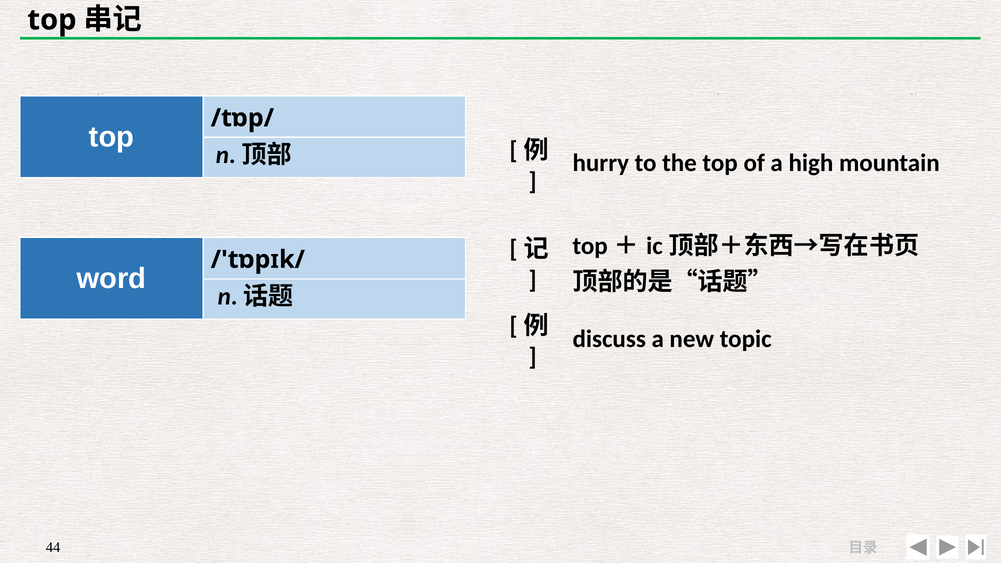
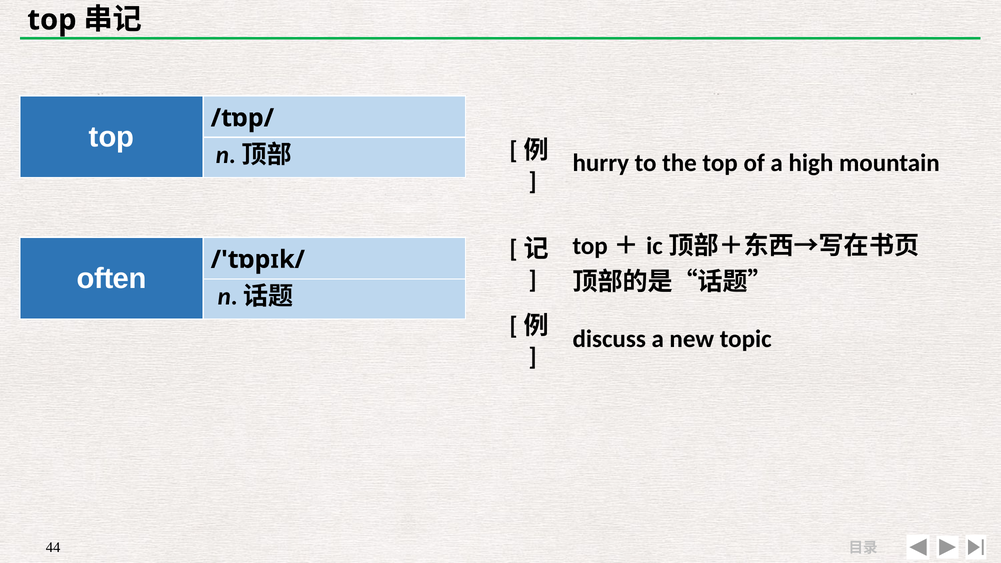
word: word -> often (112, 279)
